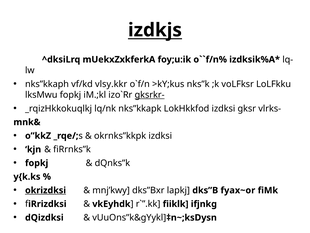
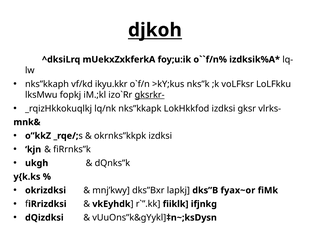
izdkjs: izdkjs -> djkoh (155, 30)
vlsy.kkr: vlsy.kkr -> ikyu.kkr (111, 84)
fopkj: fopkj -> ukgh (37, 163)
okrizdksi underline: present -> none (46, 190)
